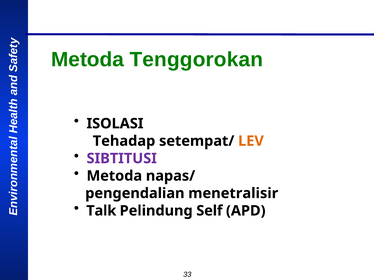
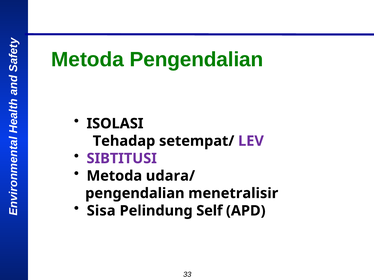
Metoda Tenggorokan: Tenggorokan -> Pengendalian (196, 60)
LEV colour: orange -> purple (251, 141)
napas/: napas/ -> udara/ (170, 176)
Talk: Talk -> Sisa (101, 211)
